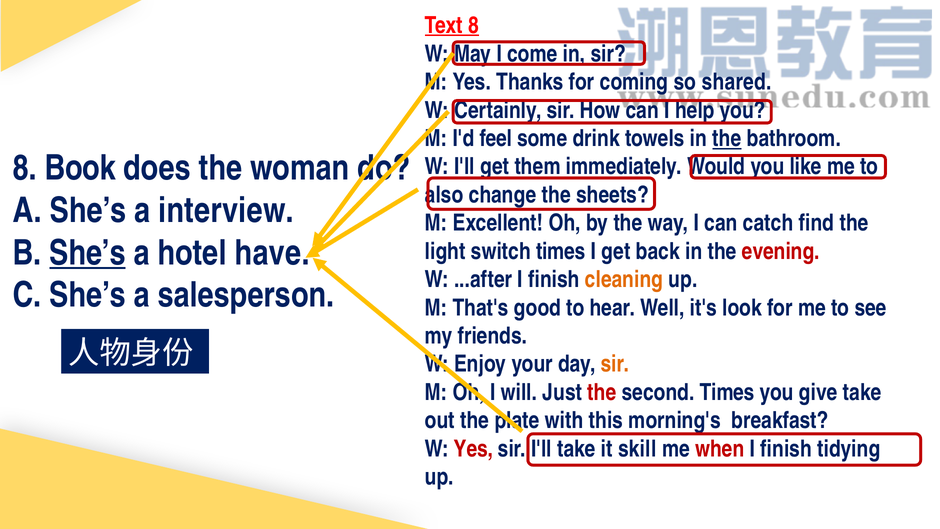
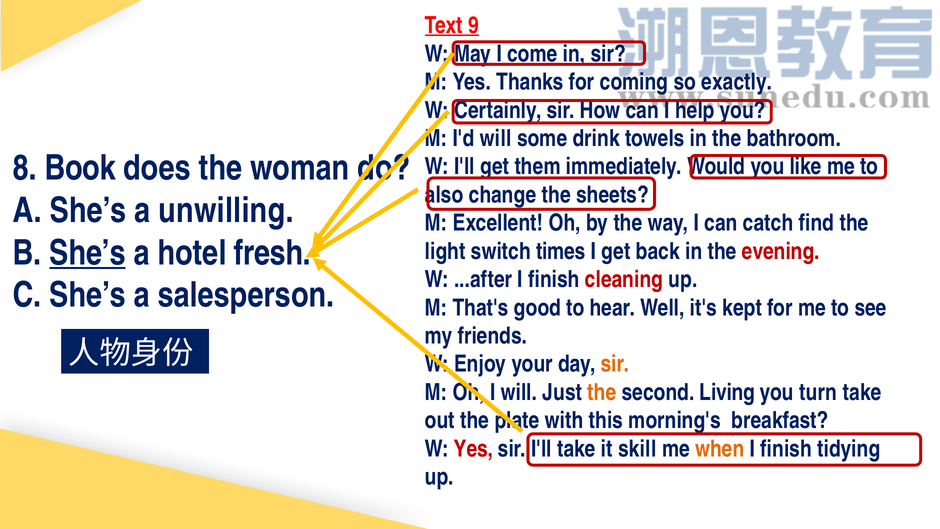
Text 8: 8 -> 9 (473, 26)
shared: shared -> exactly (737, 82)
feel: feel -> will (496, 138)
the underline: present -> none (727, 138)
interview: interview -> unwilling (226, 210)
have: have -> fresh (272, 253)
cleaning colour: orange -> red (624, 279)
look: look -> kept (742, 308)
the colour: red -> orange (602, 392)
second Times: Times -> Living (727, 392)
give: give -> turn (818, 392)
when colour: red -> orange (720, 449)
